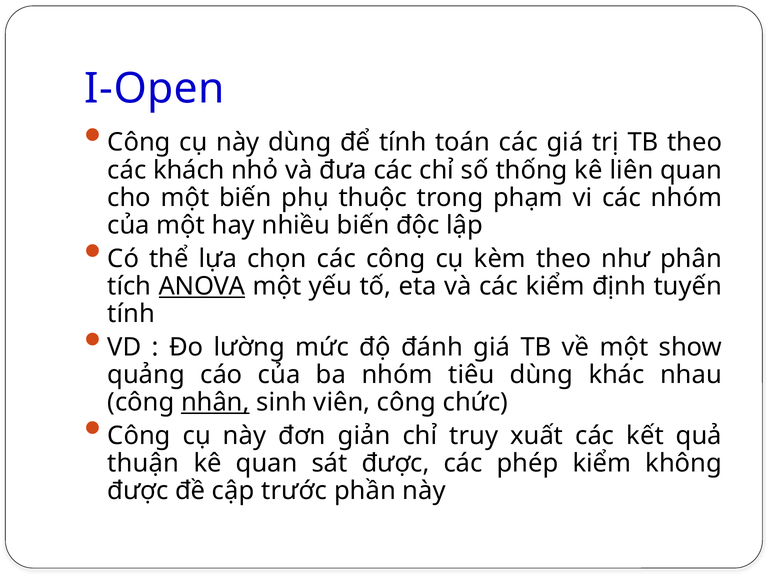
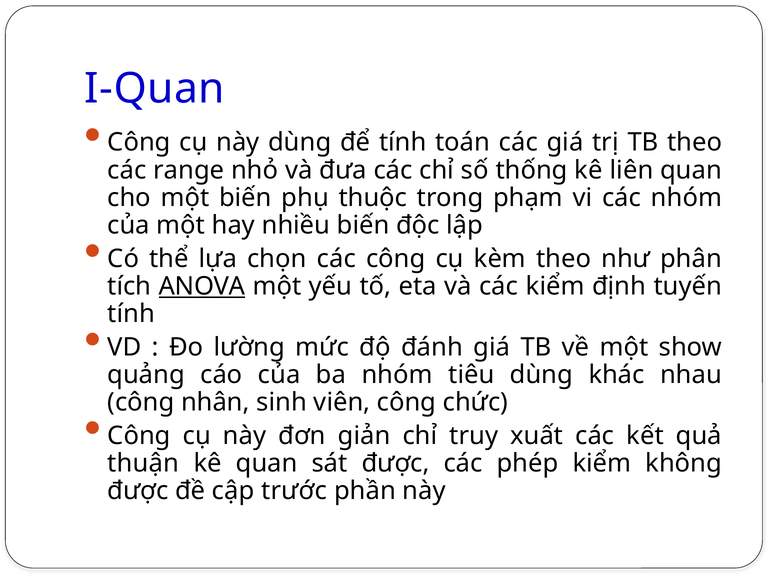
I-Open: I-Open -> I-Quan (155, 89)
khách: khách -> range (189, 170)
nhân underline: present -> none (215, 402)
